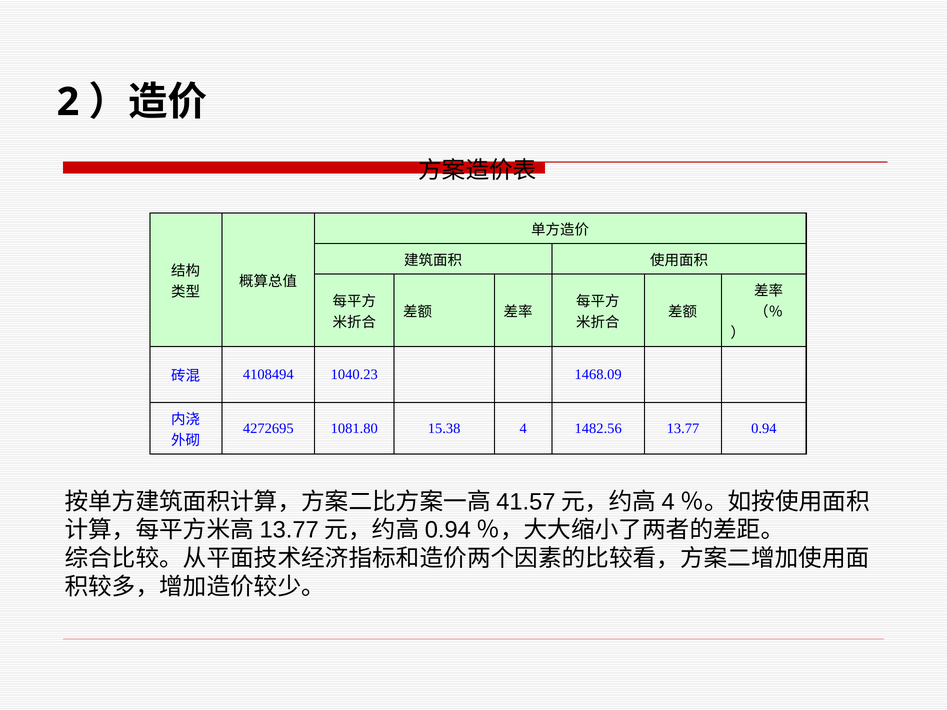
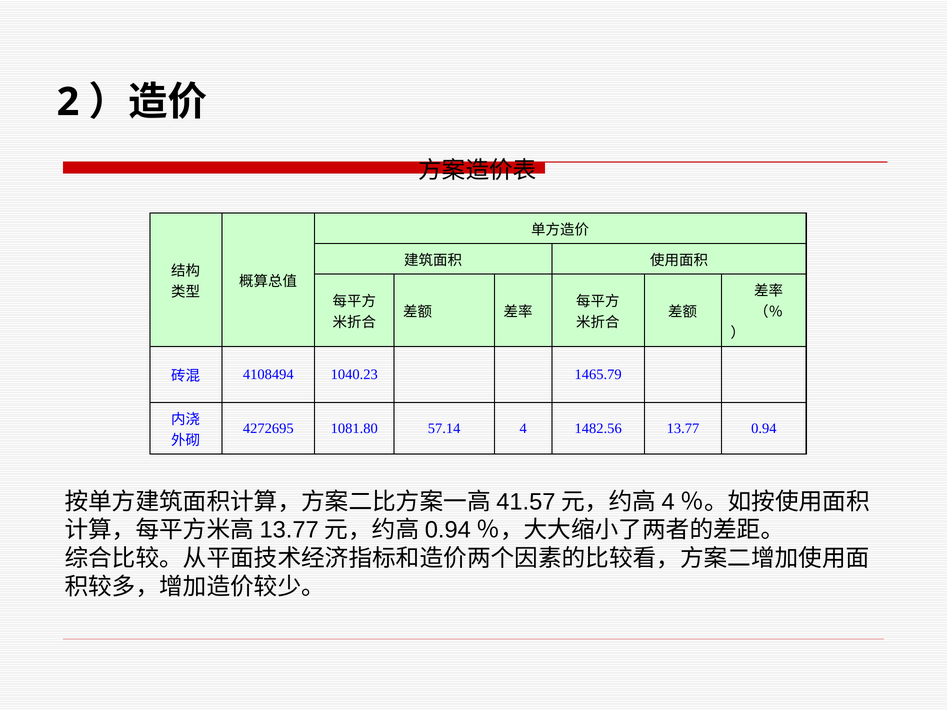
1468.09: 1468.09 -> 1465.79 (598, 375)
15.38: 15.38 -> 57.14 (444, 429)
